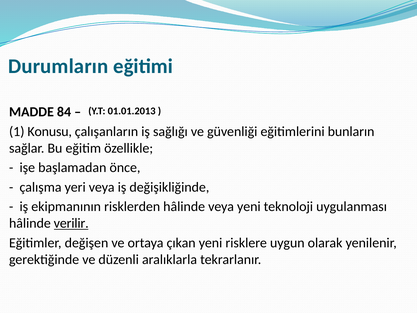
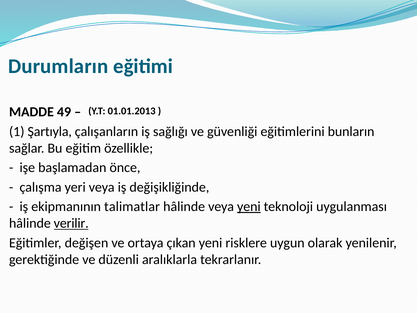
84: 84 -> 49 (64, 112)
Konusu: Konusu -> Şartıyla (50, 131)
risklerden: risklerden -> talimatlar (132, 206)
yeni underline: none -> present (249, 206)
